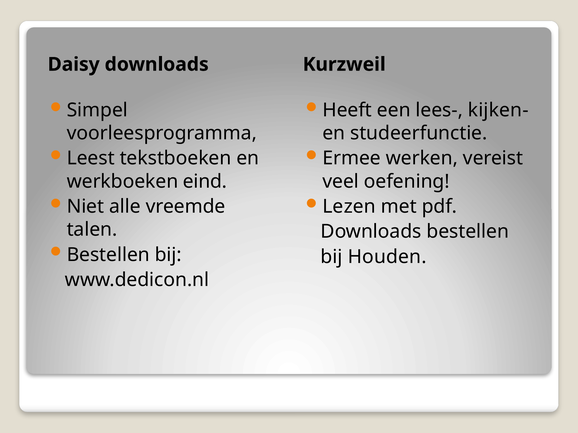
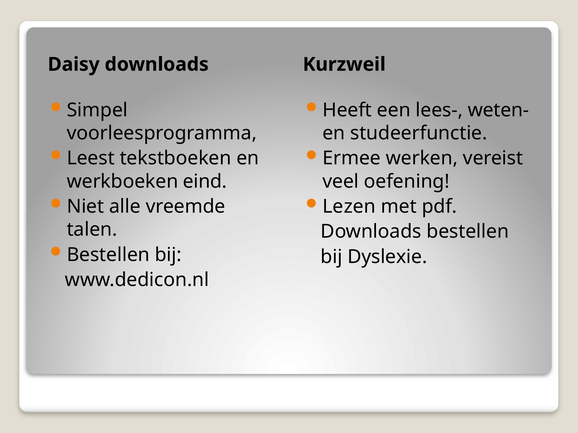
kijken-: kijken- -> weten- (498, 110)
Houden: Houden -> Dyslexie (387, 257)
